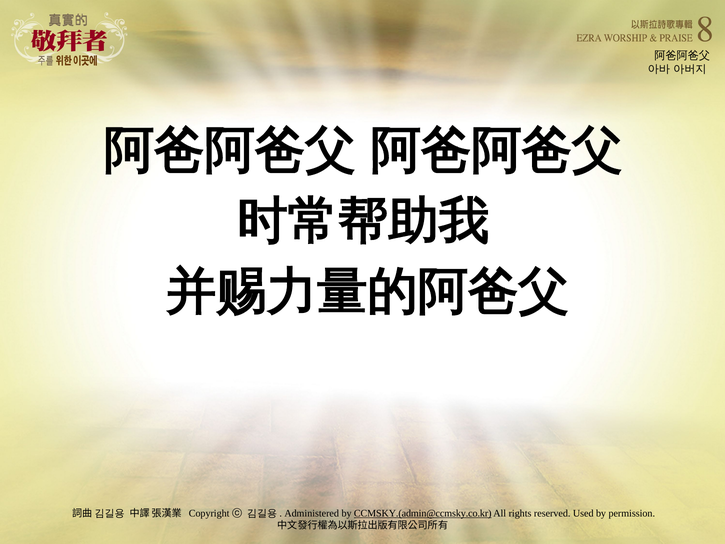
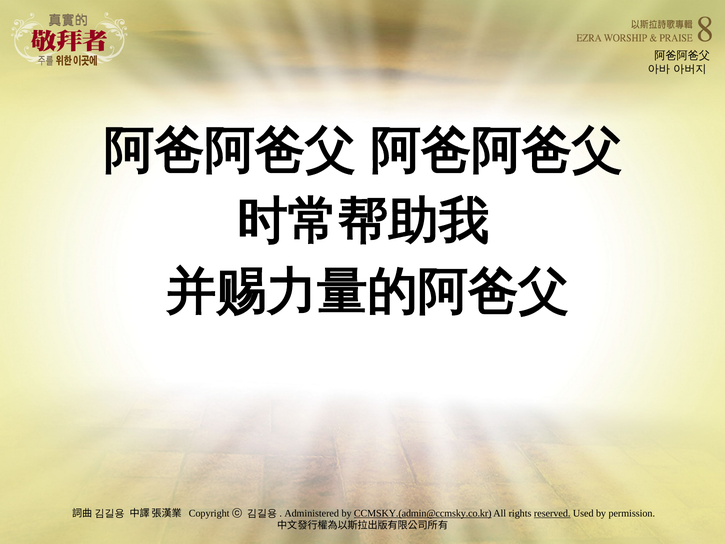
reserved underline: none -> present (552, 513)
